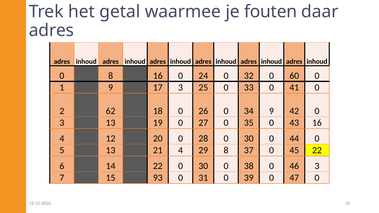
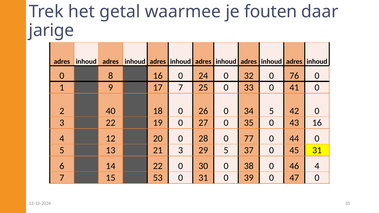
adres: adres -> jarige (51, 30)
60: 60 -> 76 (294, 76)
17 3: 3 -> 7 (181, 88)
62: 62 -> 40 (111, 111)
34 9: 9 -> 5 (272, 111)
3 13: 13 -> 22 (111, 123)
28 0 30: 30 -> 77 (249, 139)
21 4: 4 -> 3 (181, 150)
29 8: 8 -> 5 (226, 150)
45 22: 22 -> 31 (317, 150)
46 3: 3 -> 4 (317, 166)
93: 93 -> 53 (158, 178)
